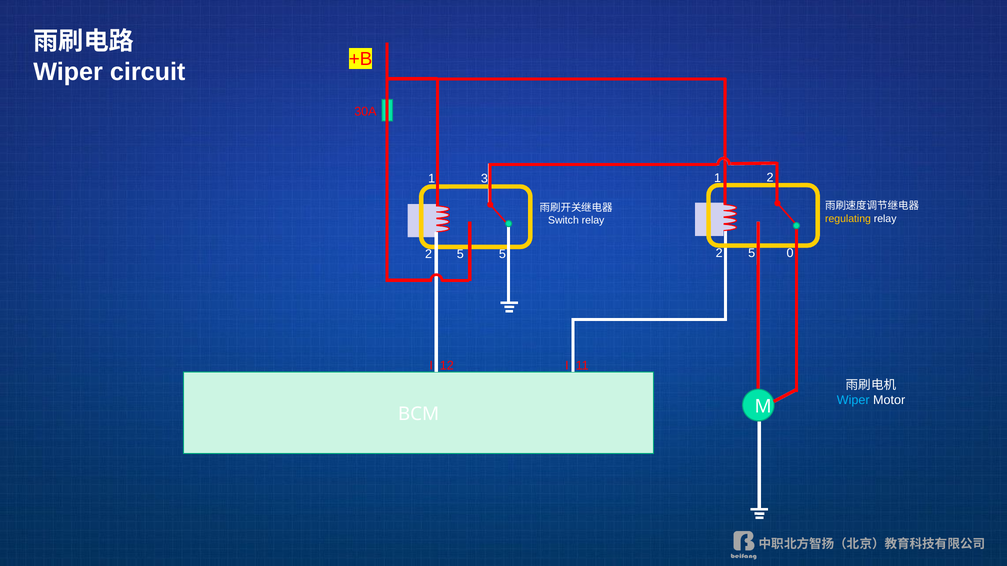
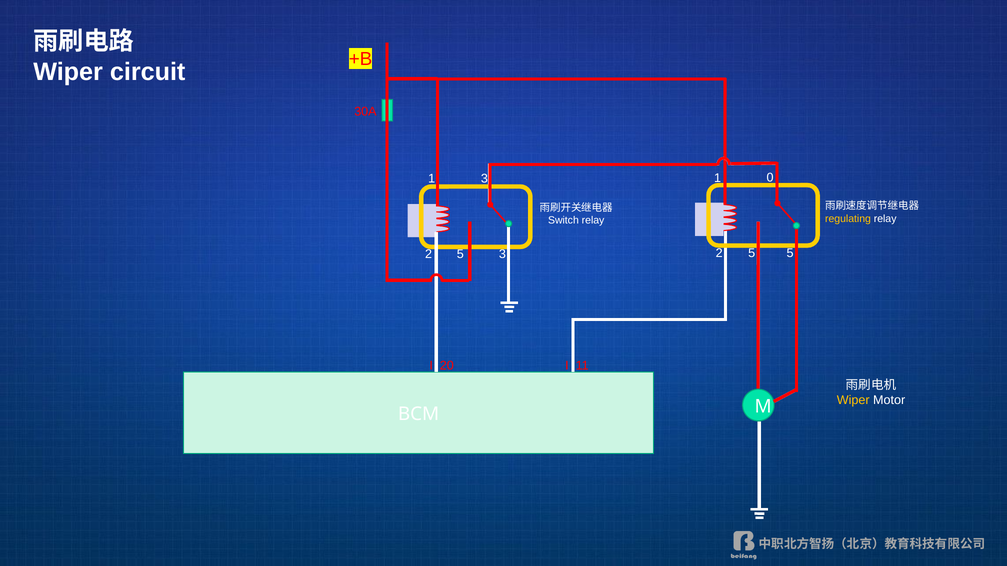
2: 2 -> 0 (770, 178)
5: 5 -> 3 (502, 254)
2 0: 0 -> 5 (790, 254)
12: 12 -> 20 (447, 366)
Wiper colour: light blue -> yellow (853, 401)
